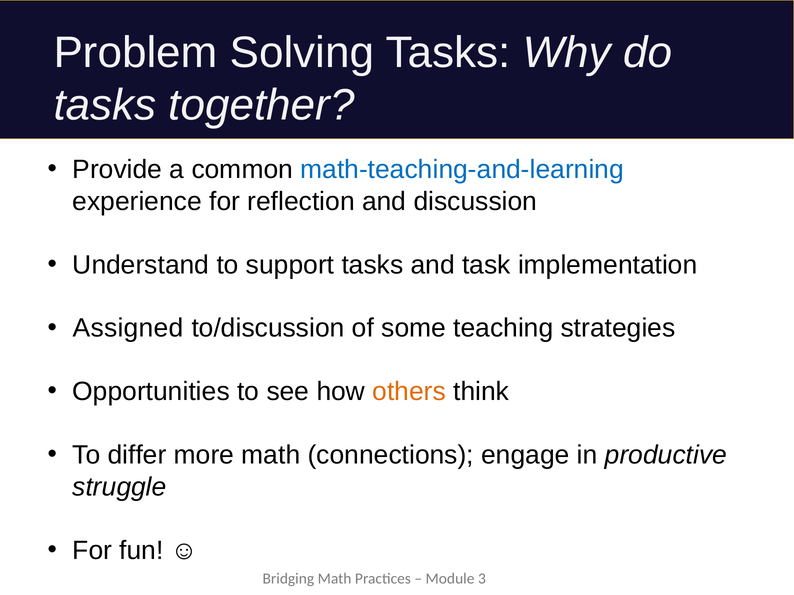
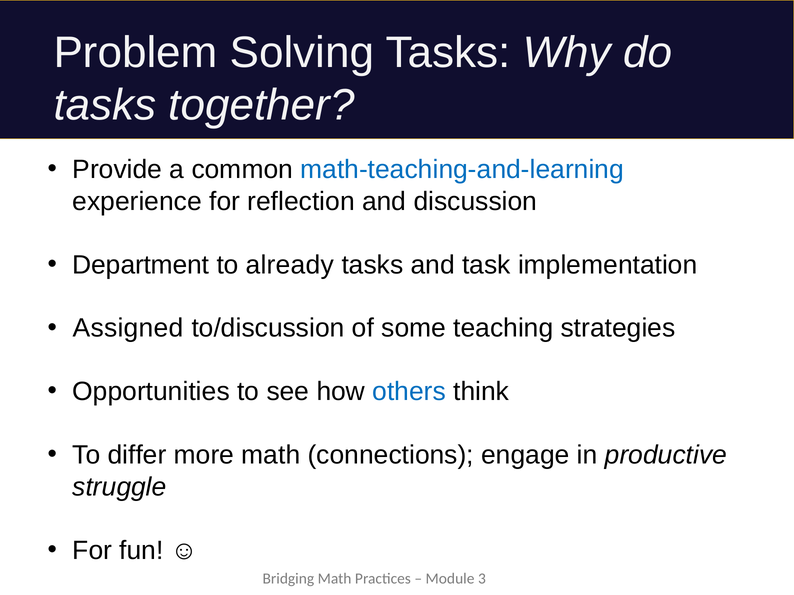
Understand: Understand -> Department (141, 265)
support: support -> already (290, 265)
others colour: orange -> blue (409, 392)
